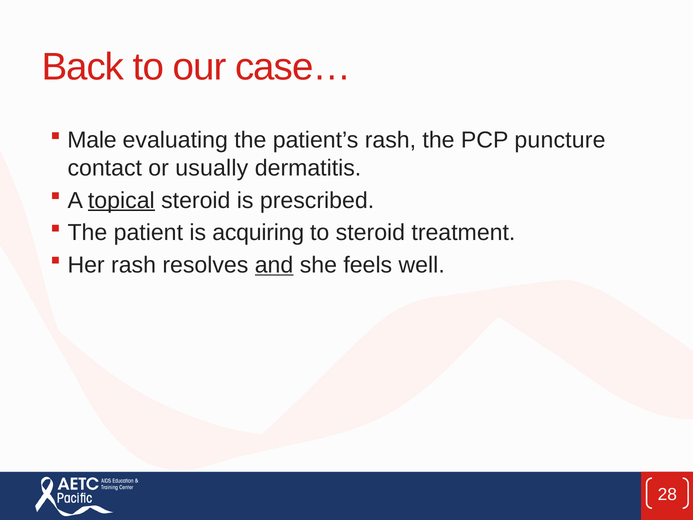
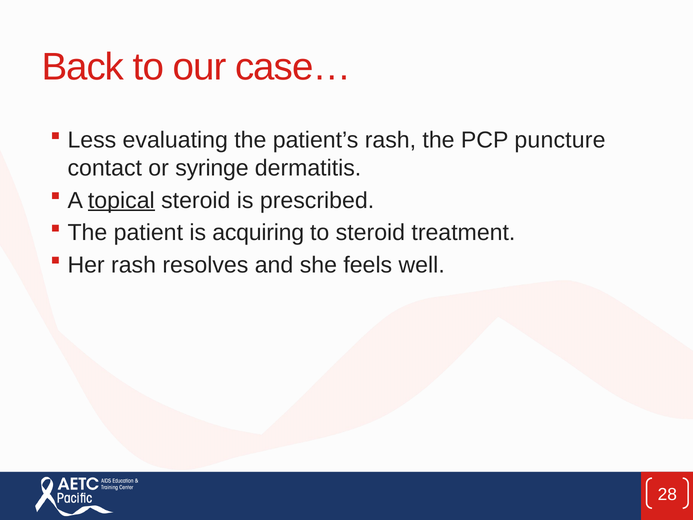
Male: Male -> Less (92, 140)
usually: usually -> syringe (212, 168)
and underline: present -> none (274, 265)
